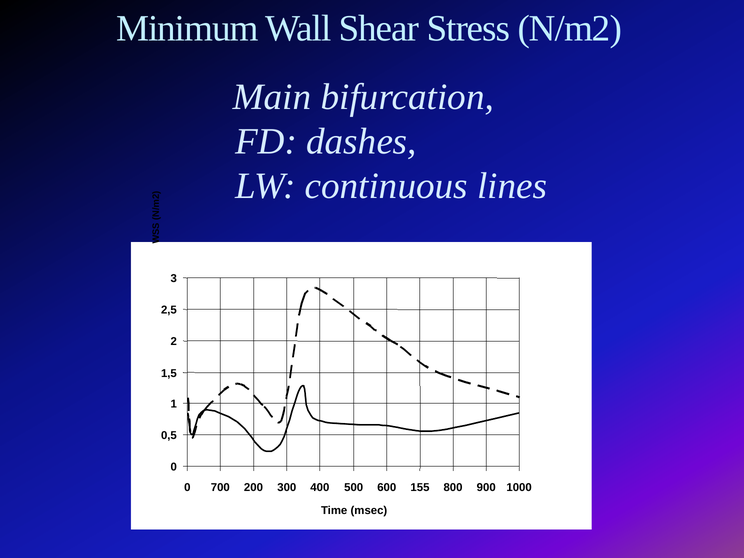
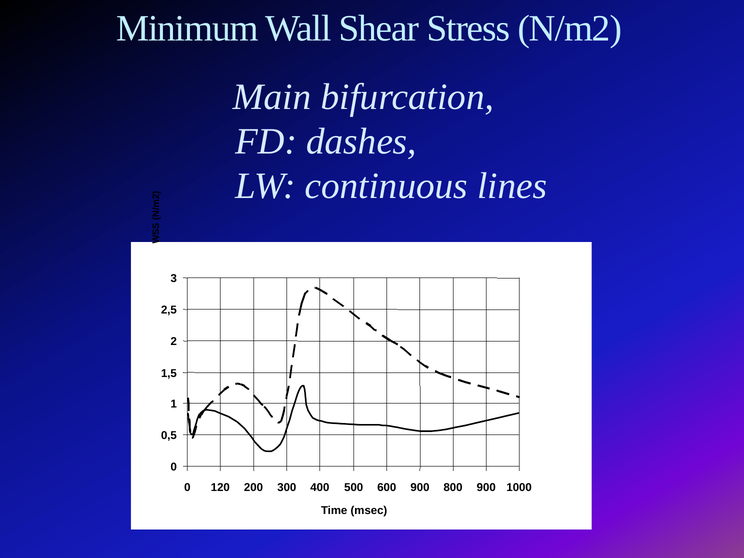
700: 700 -> 120 (220, 487)
600 155: 155 -> 900 (420, 487)
